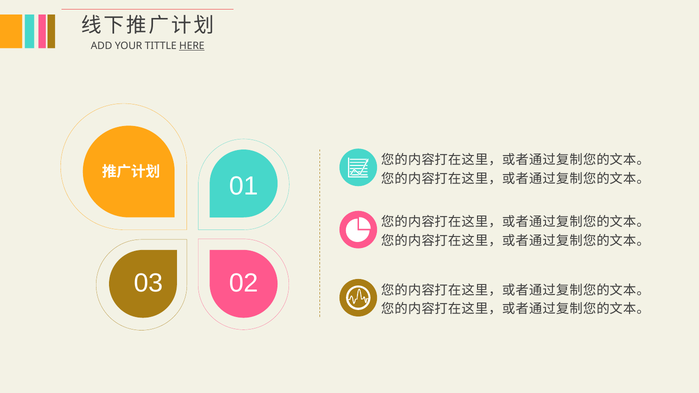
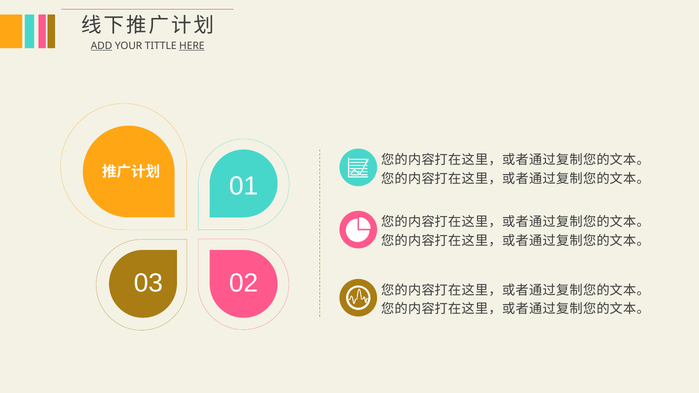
ADD underline: none -> present (101, 46)
